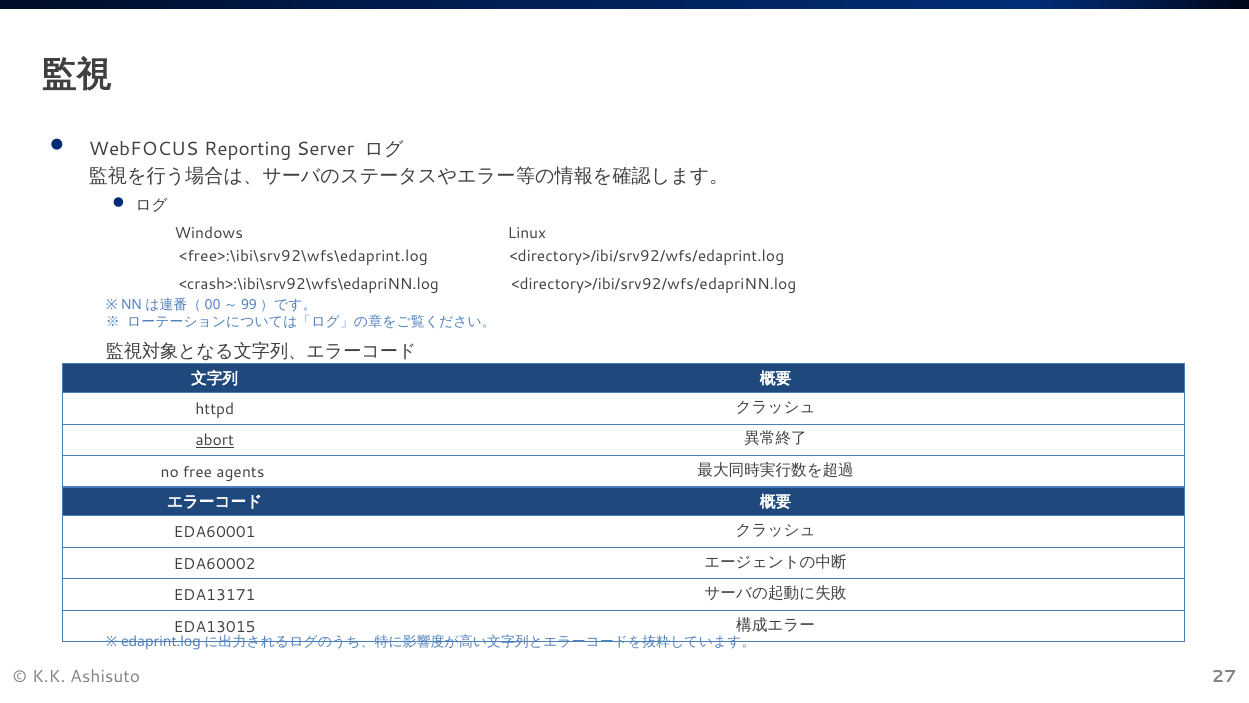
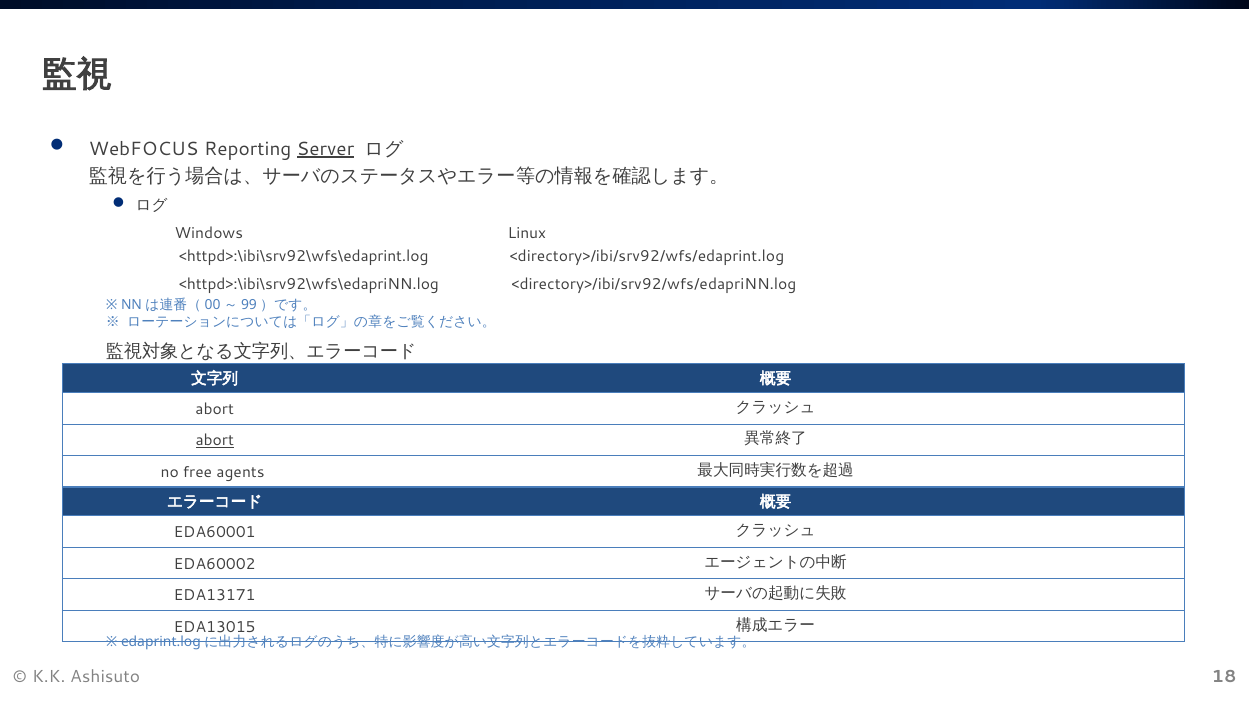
Server underline: none -> present (325, 149)
<free>:\ibi\srv92\wfs\edaprint.log: <free>:\ibi\srv92\wfs\edaprint.log -> <httpd>:\ibi\srv92\wfs\edaprint.log (304, 256)
<crash>:\ibi\srv92\wfs\edapriNN.log: <crash>:\ibi\srv92\wfs\edapriNN.log -> <httpd>:\ibi\srv92\wfs\edapriNN.log (309, 284)
httpd: httpd -> abort (215, 409)
27: 27 -> 18 (1224, 676)
